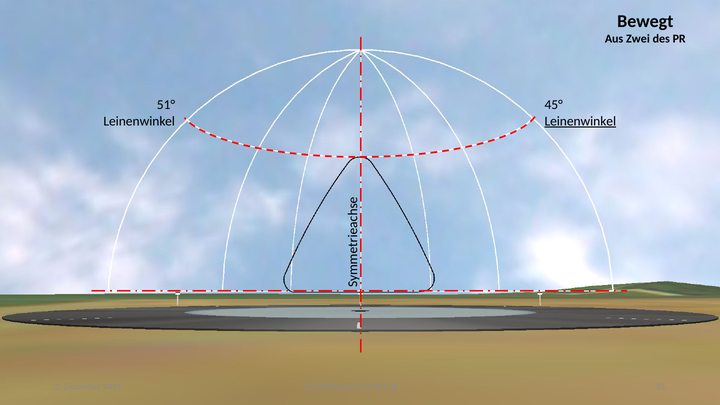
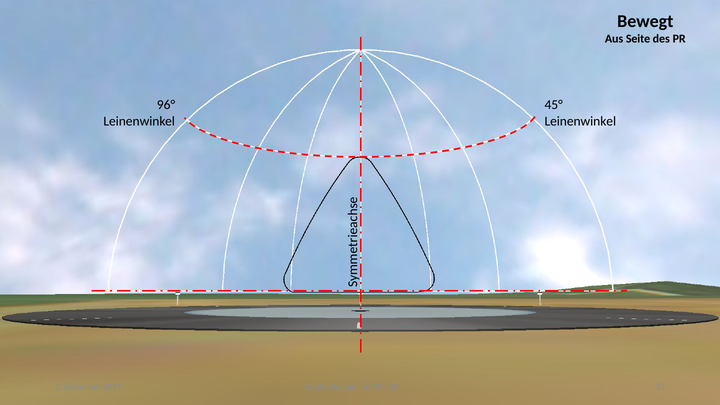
Zwei: Zwei -> Seite (638, 39)
51°: 51° -> 96° (166, 105)
Leinenwinkel underline: present -> none (580, 121)
